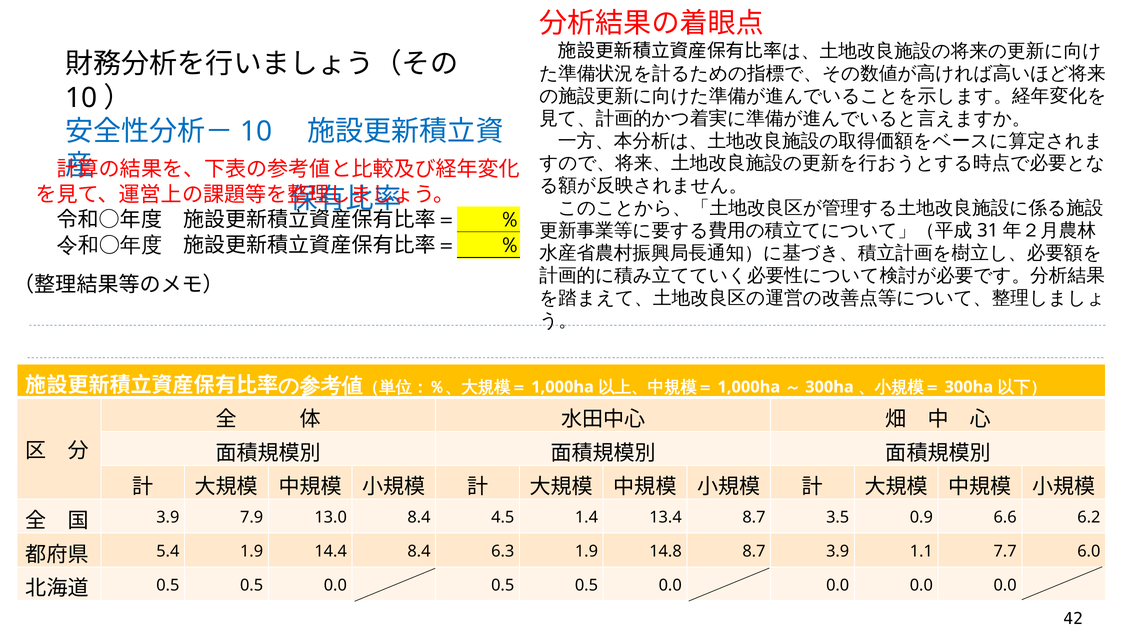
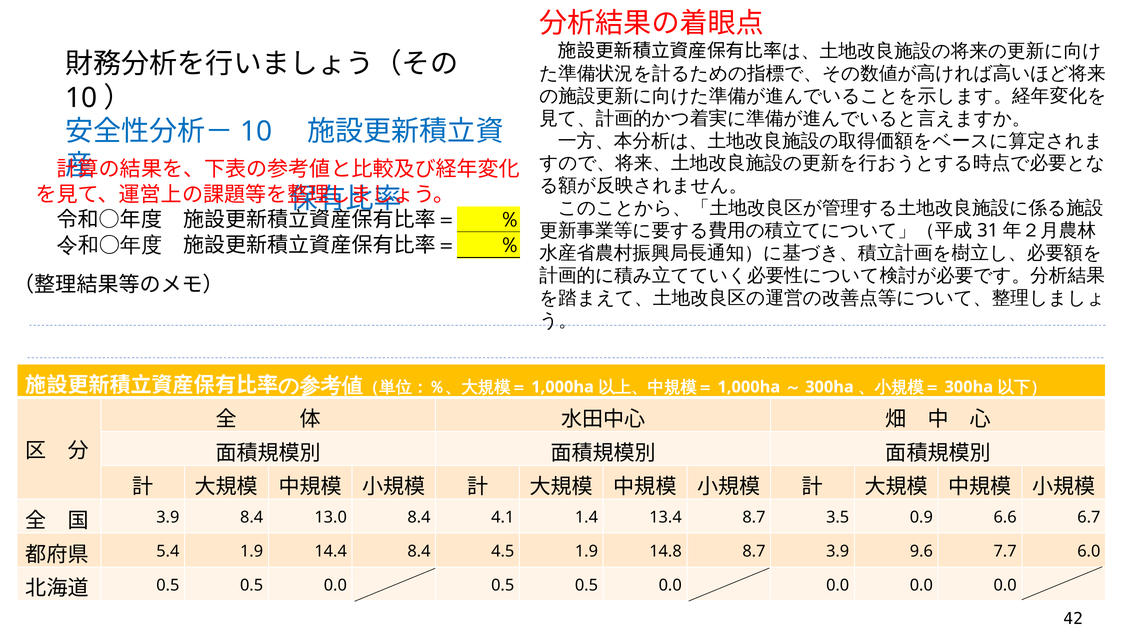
3.9 7.9: 7.9 -> 8.4 (252, 517)
4.5: 4.5 -> 4.1 (503, 517)
6.2: 6.2 -> 6.7 (1089, 517)
6.3: 6.3 -> 4.5 (503, 551)
1.1: 1.1 -> 9.6 (921, 551)
